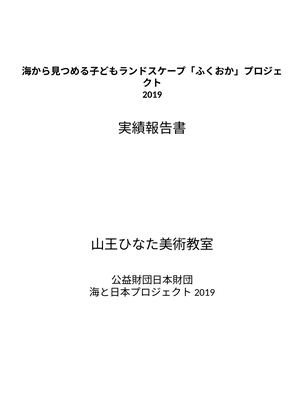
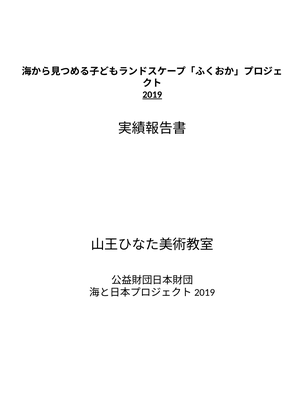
2019 underline: none -> present (152, 95)
